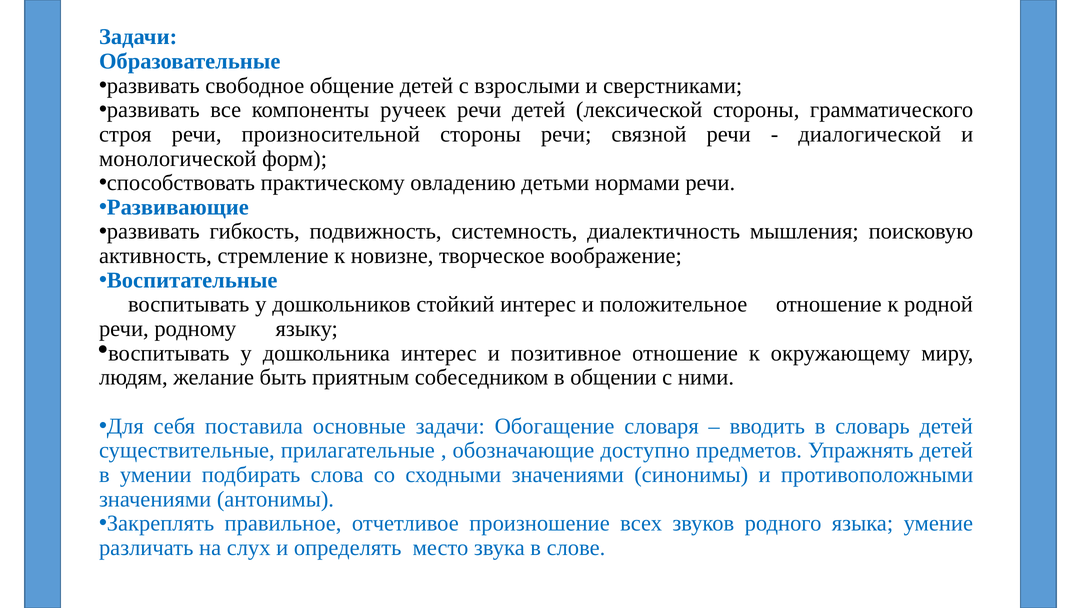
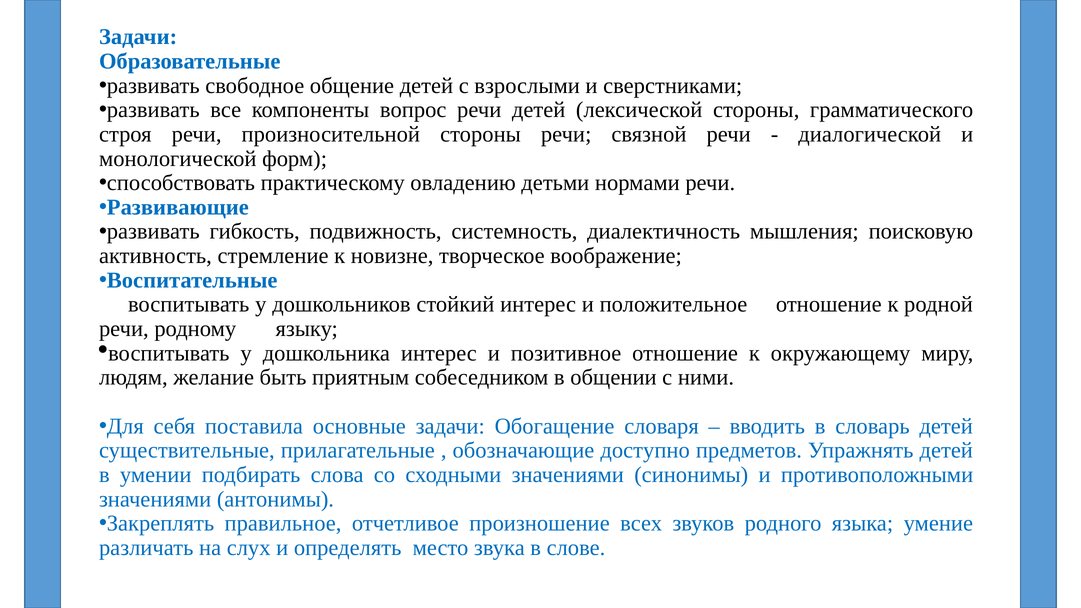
ручеек: ручеек -> вопрос (413, 110)
